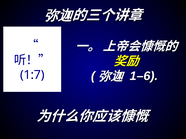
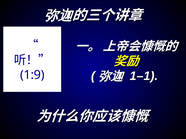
1–6: 1–6 -> 1–1 (144, 76)
1:7: 1:7 -> 1:9 (32, 75)
